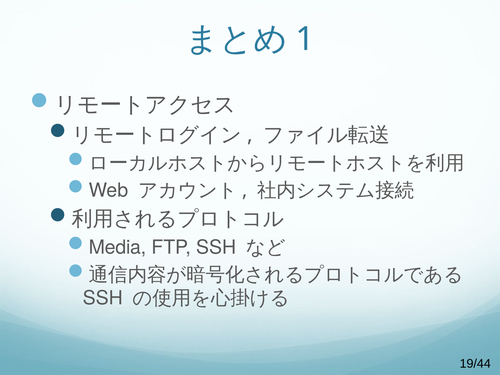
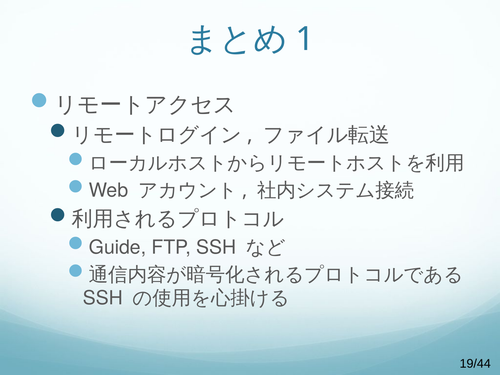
Media: Media -> Guide (118, 247)
